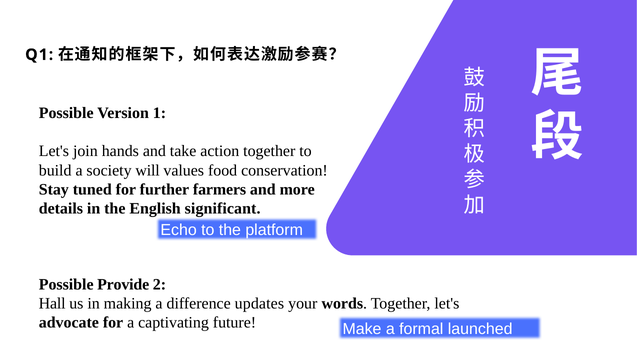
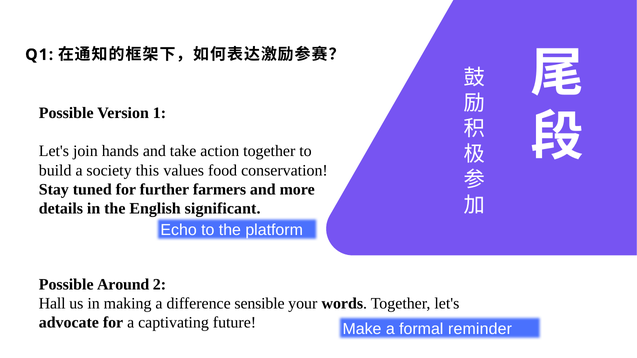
will: will -> this (147, 170)
Provide: Provide -> Around (123, 284)
updates: updates -> sensible (260, 304)
launched: launched -> reminder (480, 329)
